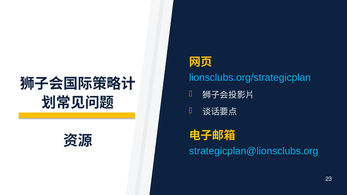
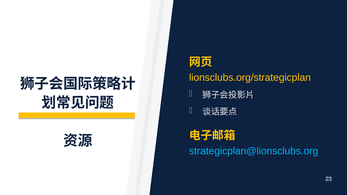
lionsclubs.org/strategicplan colour: light blue -> yellow (250, 78)
